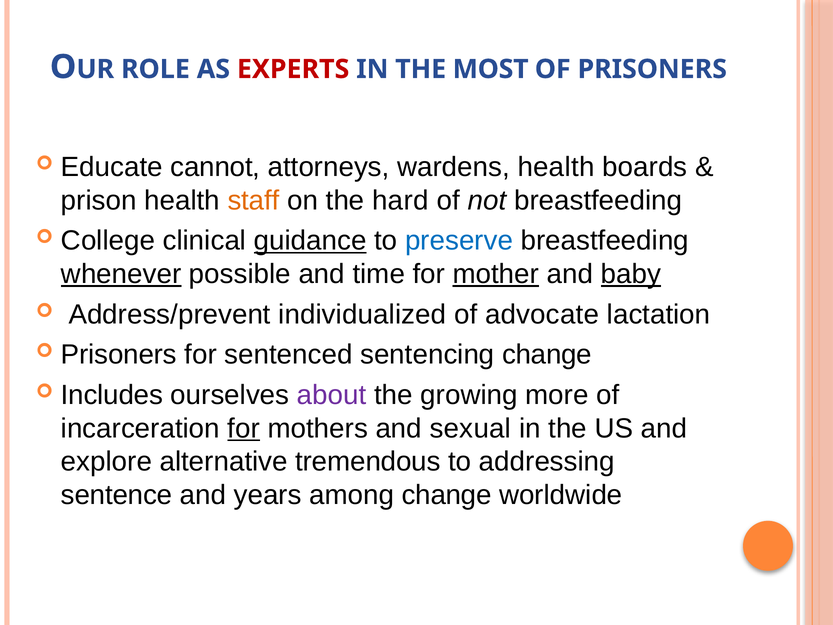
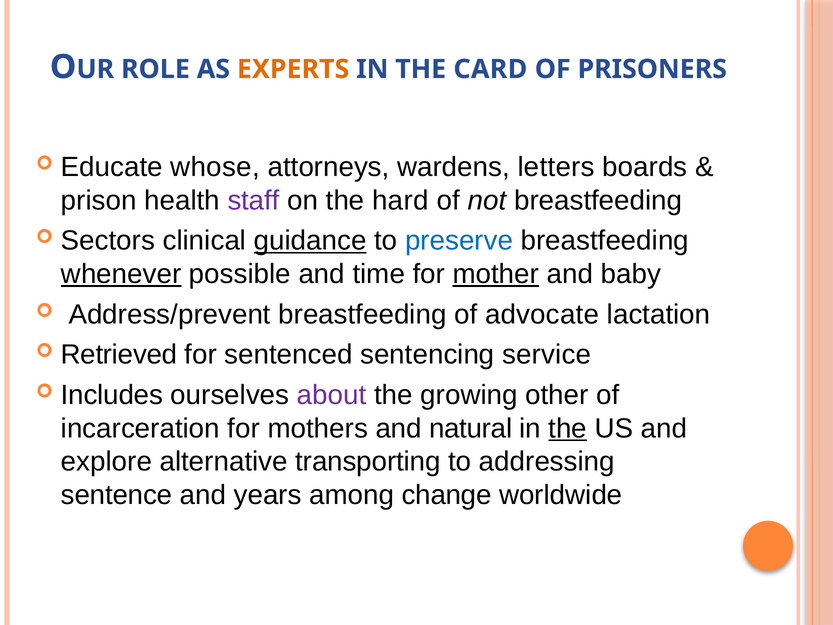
EXPERTS colour: red -> orange (293, 69)
MOST: MOST -> CARD (490, 69)
cannot: cannot -> whose (215, 167)
wardens health: health -> letters (556, 167)
staff colour: orange -> purple (254, 200)
College: College -> Sectors (108, 241)
baby underline: present -> none (631, 274)
Address/prevent individualized: individualized -> breastfeeding (362, 314)
Prisoners: Prisoners -> Retrieved (119, 355)
sentencing change: change -> service (547, 355)
more: more -> other (557, 395)
for underline: present -> none (244, 428)
sexual: sexual -> natural (471, 428)
the underline: none -> present (568, 428)
tremendous: tremendous -> transporting (368, 461)
